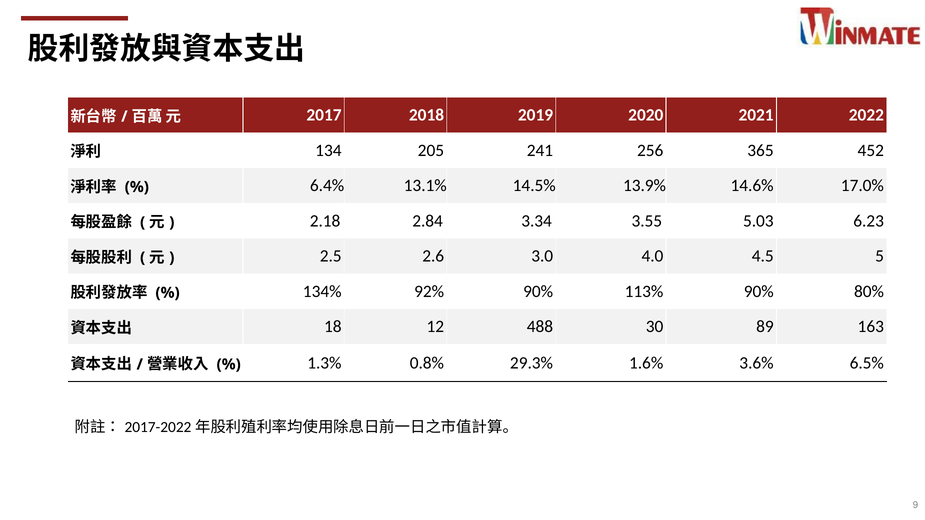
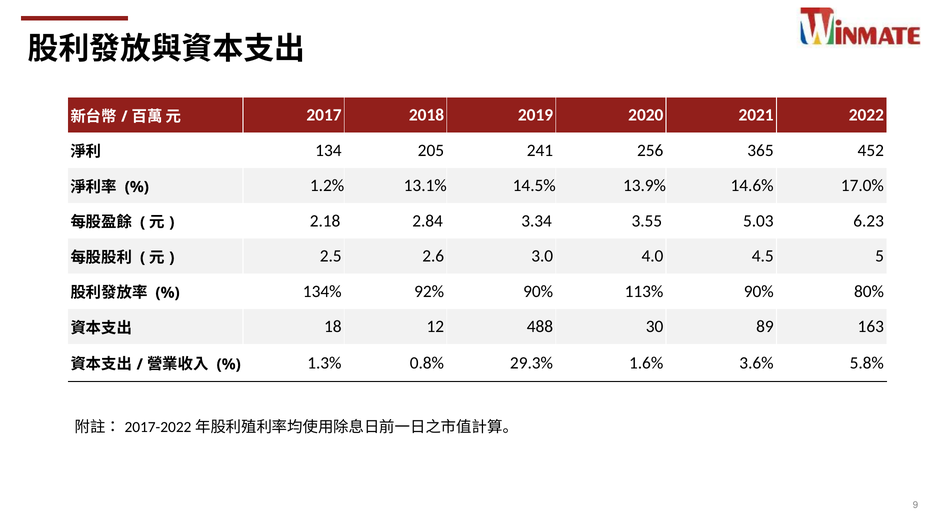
6.4%: 6.4% -> 1.2% (327, 186)
6.5%: 6.5% -> 5.8% (867, 363)
